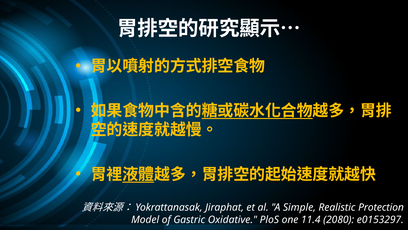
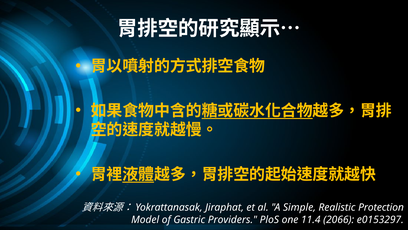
Oxidative: Oxidative -> Providers (232, 219)
2080: 2080 -> 2066 (339, 219)
